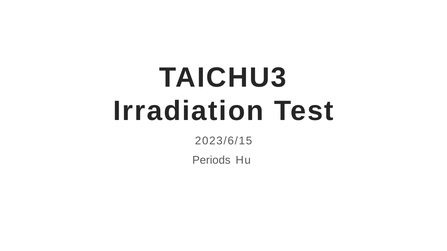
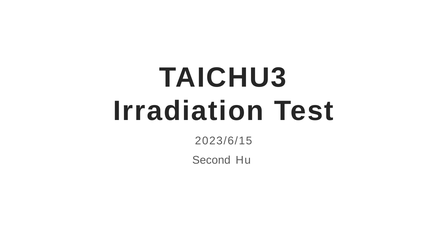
Periods: Periods -> Second (211, 160)
